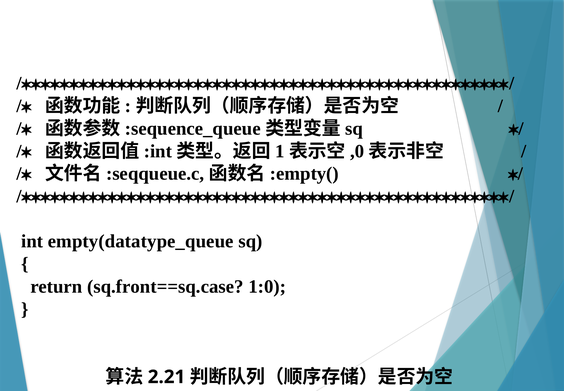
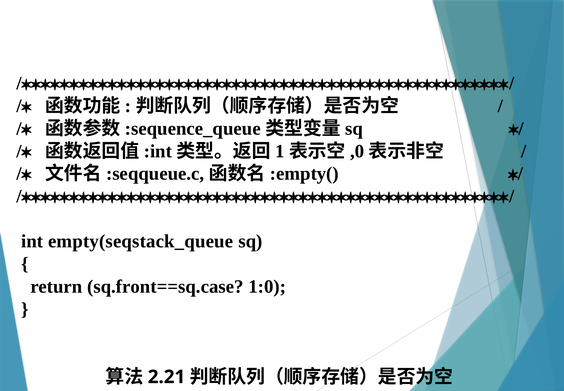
empty(datatype_queue: empty(datatype_queue -> empty(seqstack_queue (141, 241)
